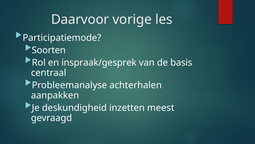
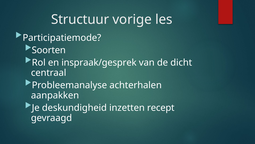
Daarvoor: Daarvoor -> Structuur (80, 19)
basis: basis -> dicht (181, 62)
meest: meest -> recept (161, 107)
